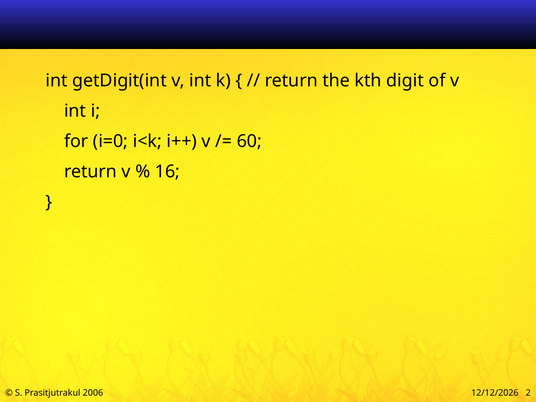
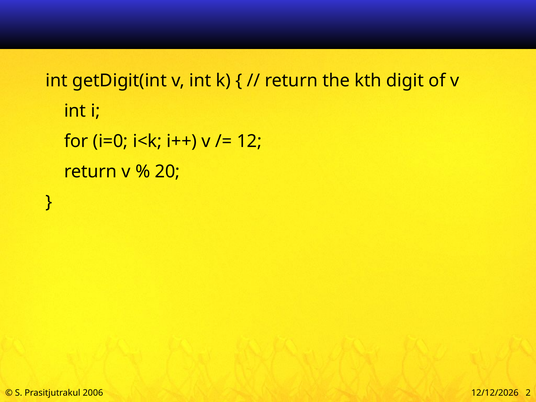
60: 60 -> 12 (249, 141)
16: 16 -> 20 (167, 172)
